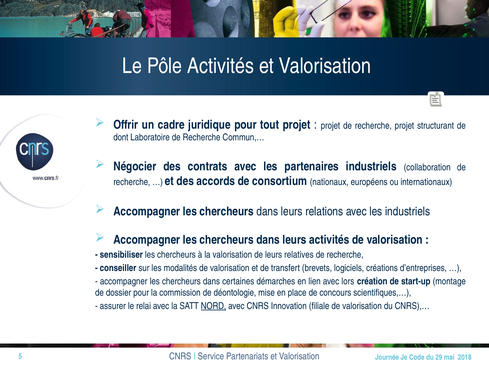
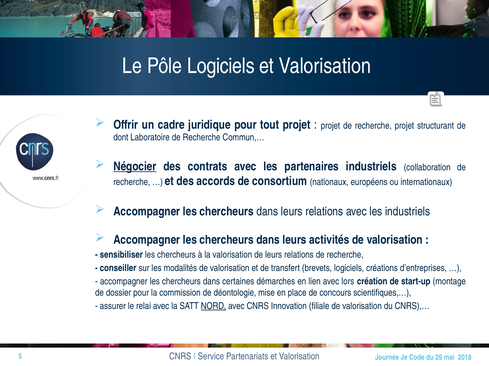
Pôle Activités: Activités -> Logiciels (221, 66)
Négocier underline: none -> present (135, 167)
de leurs relatives: relatives -> relations (299, 255)
